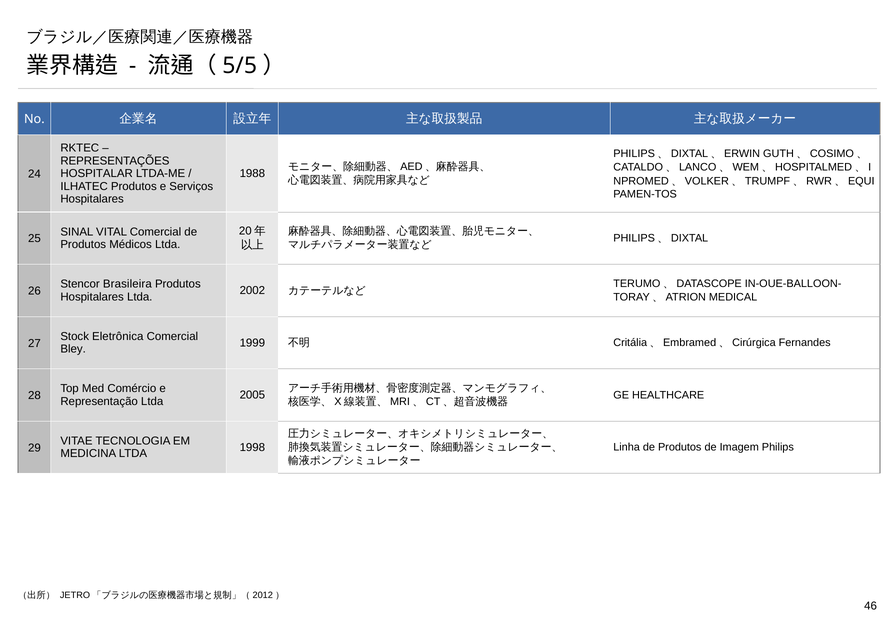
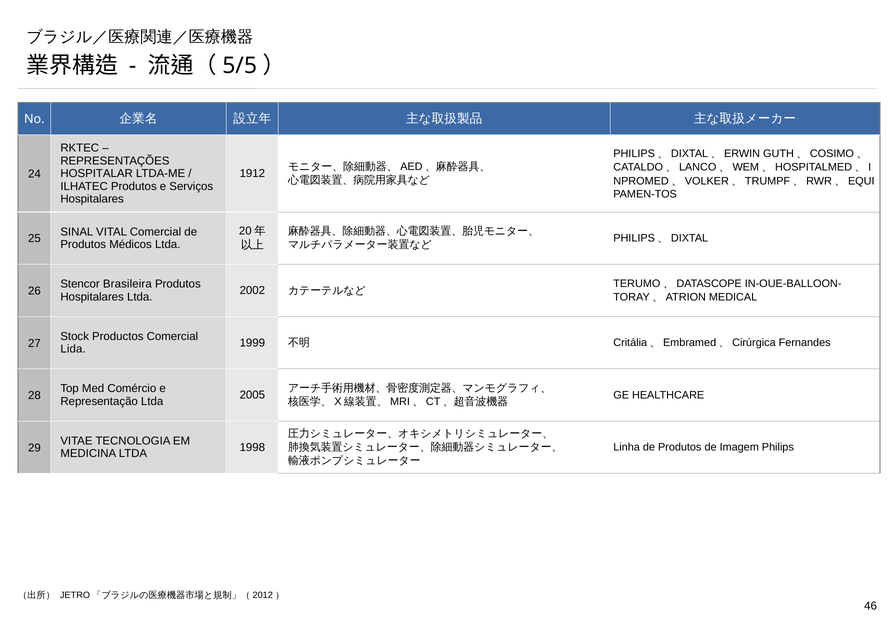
1988: 1988 -> 1912 (252, 174)
Eletrônica: Eletrônica -> Productos (118, 337)
Bley: Bley -> Lida (73, 350)
